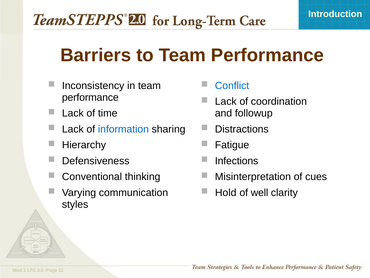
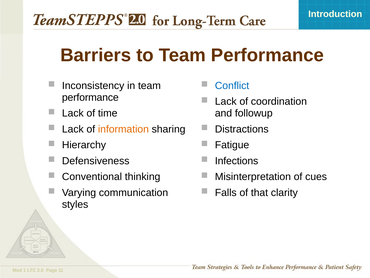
information colour: blue -> orange (123, 129)
Hold: Hold -> Falls (226, 192)
well: well -> that (259, 192)
